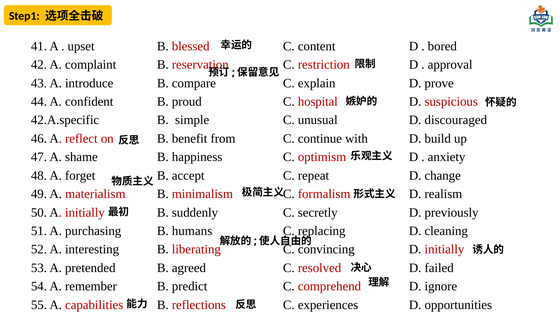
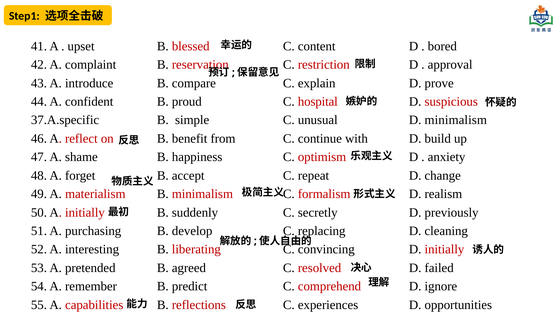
42.A.specific: 42.A.specific -> 37.A.specific (65, 120)
D discouraged: discouraged -> minimalism (456, 120)
humans: humans -> develop (192, 231)
